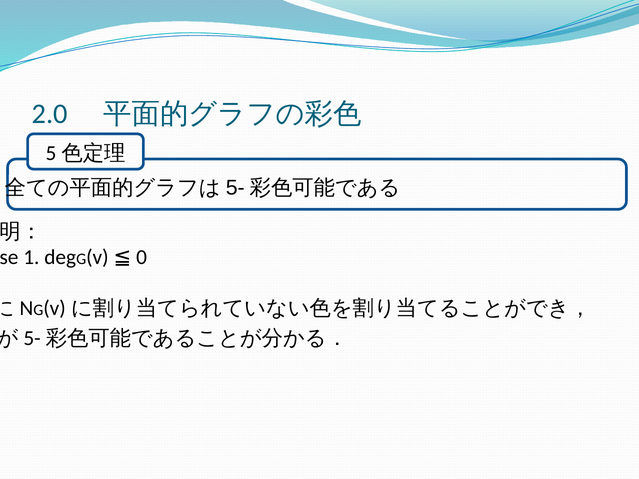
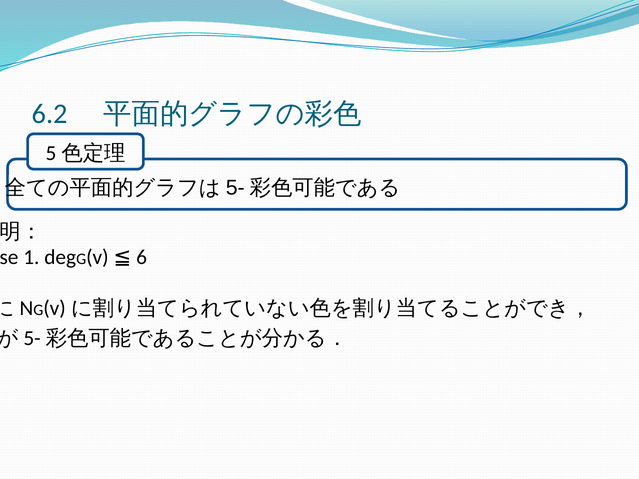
2.0: 2.0 -> 6.2 (50, 114)
0: 0 -> 6 (142, 257)
